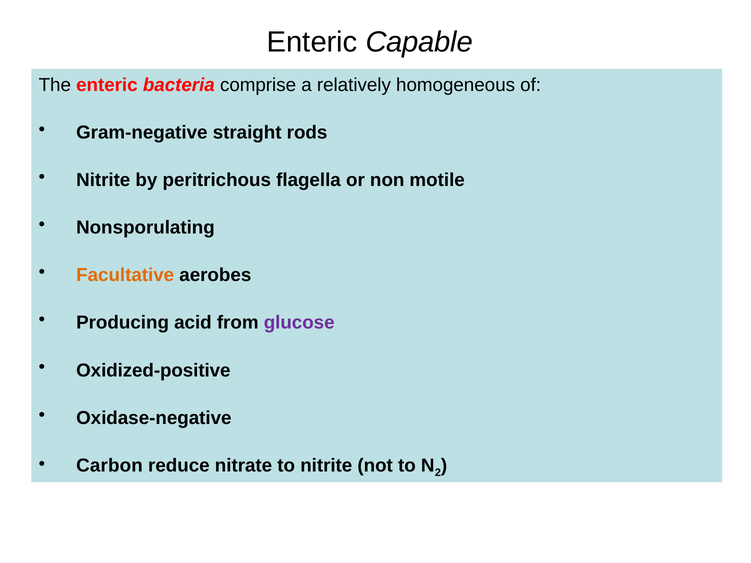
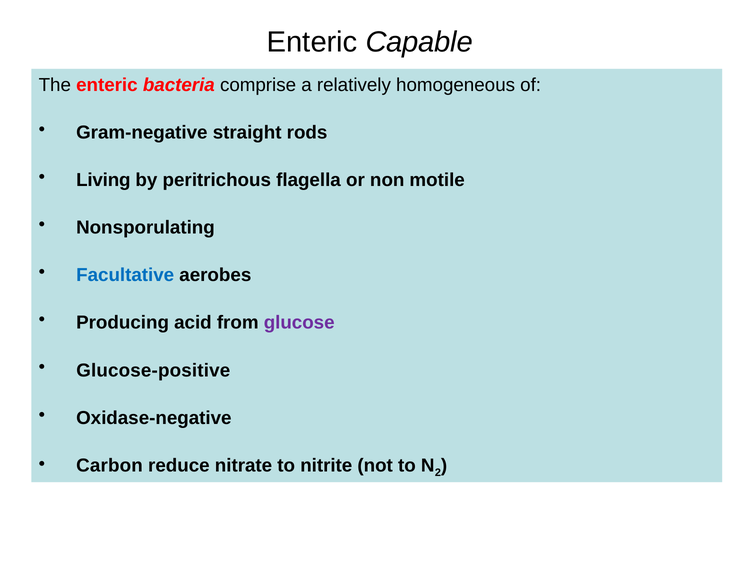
Nitrite: Nitrite -> Living (103, 180)
Facultative colour: orange -> blue (125, 275)
Oxidized-positive: Oxidized-positive -> Glucose-positive (153, 371)
